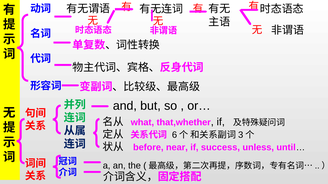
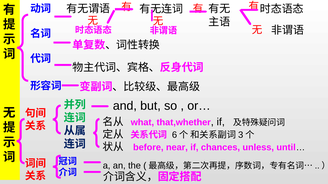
success: success -> chances (220, 148)
